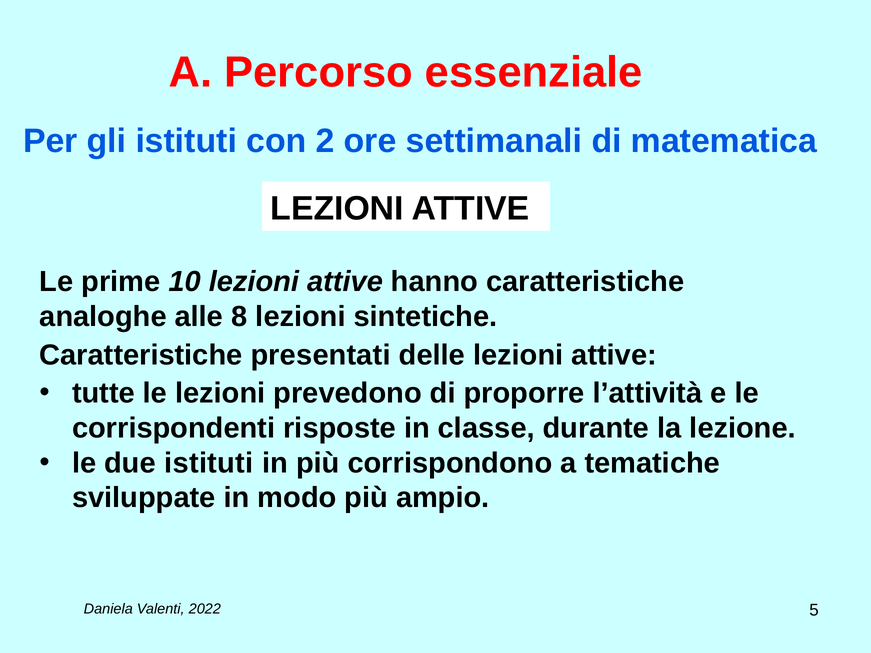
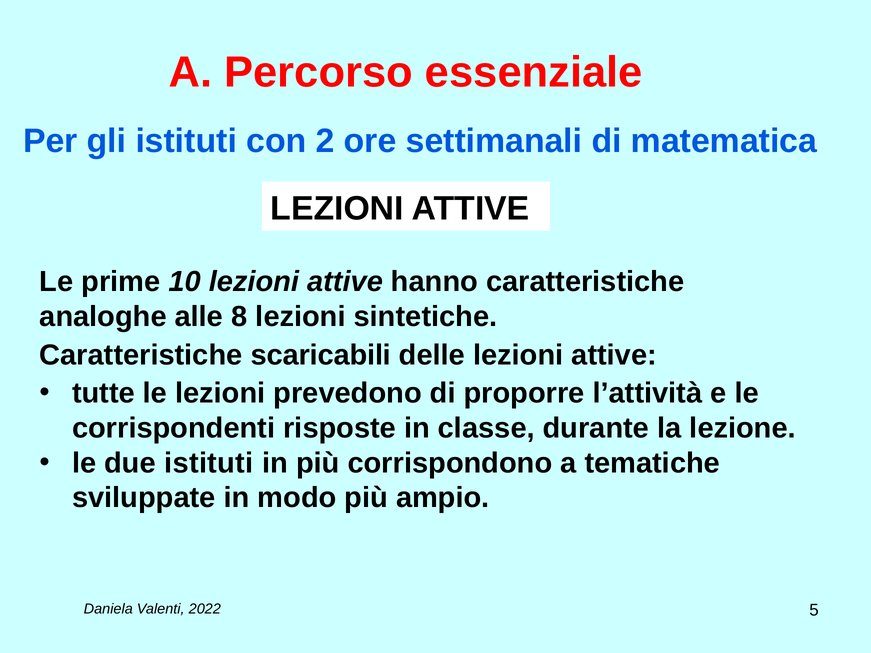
presentati: presentati -> scaricabili (321, 355)
